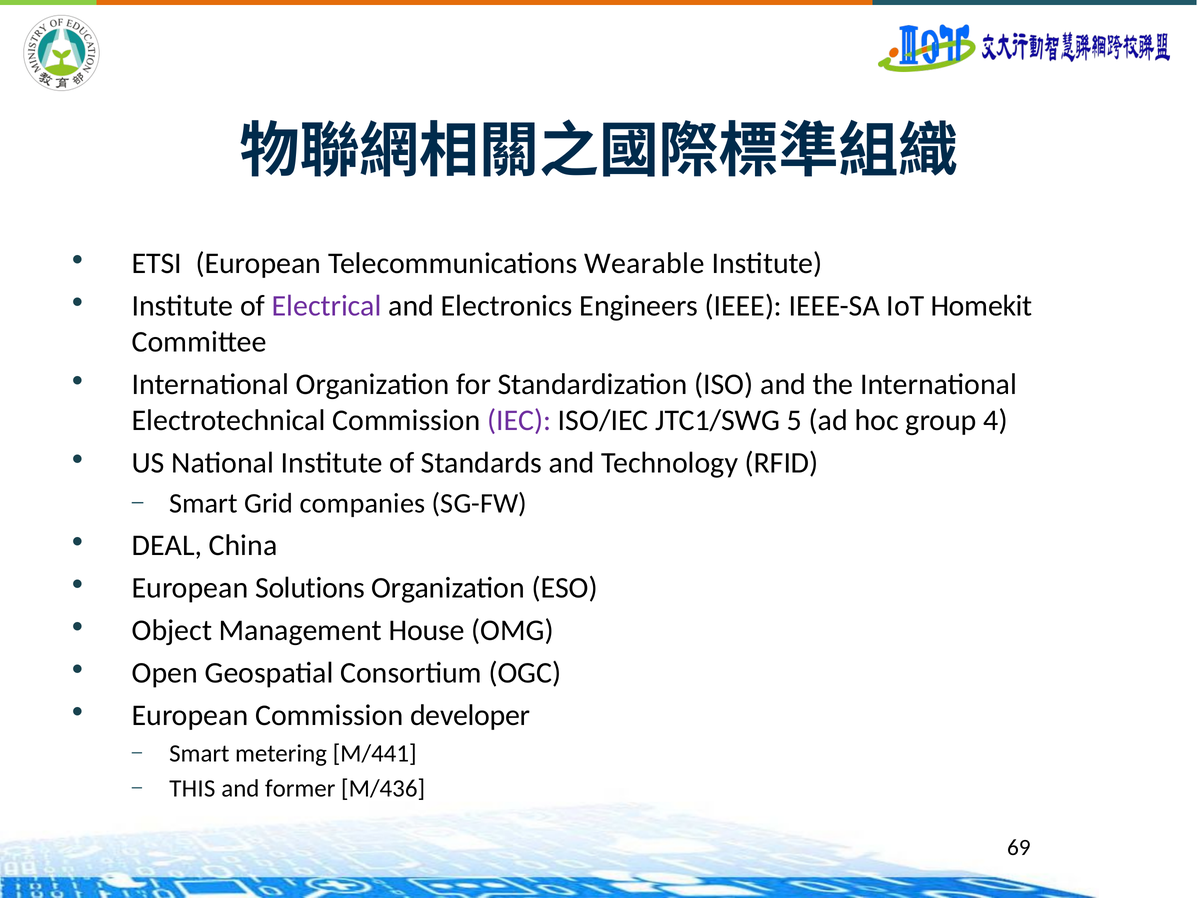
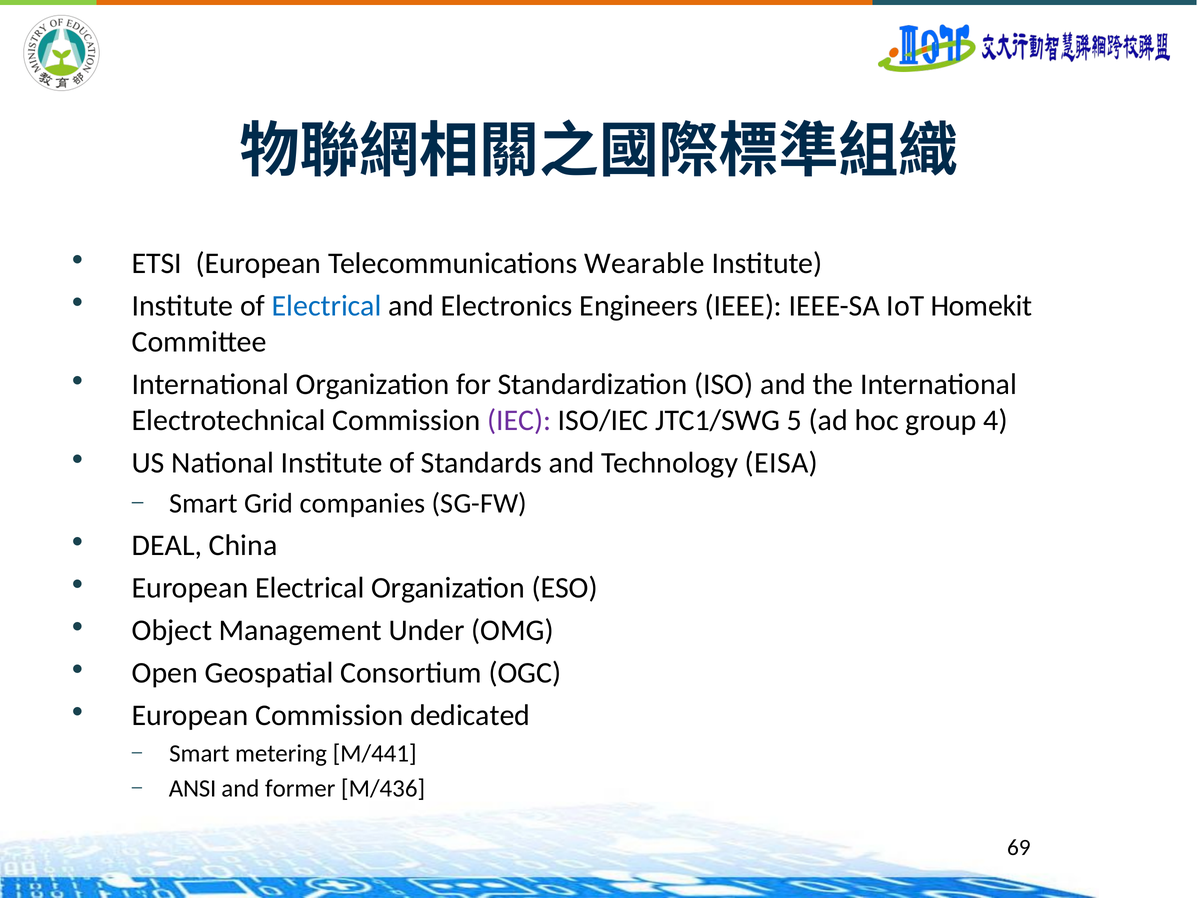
Electrical colour: purple -> blue (327, 306)
RFID: RFID -> EISA (781, 463)
European Solutions: Solutions -> Electrical (310, 588)
House: House -> Under (427, 631)
developer: developer -> dedicated (470, 716)
THIS: THIS -> ANSI (193, 789)
